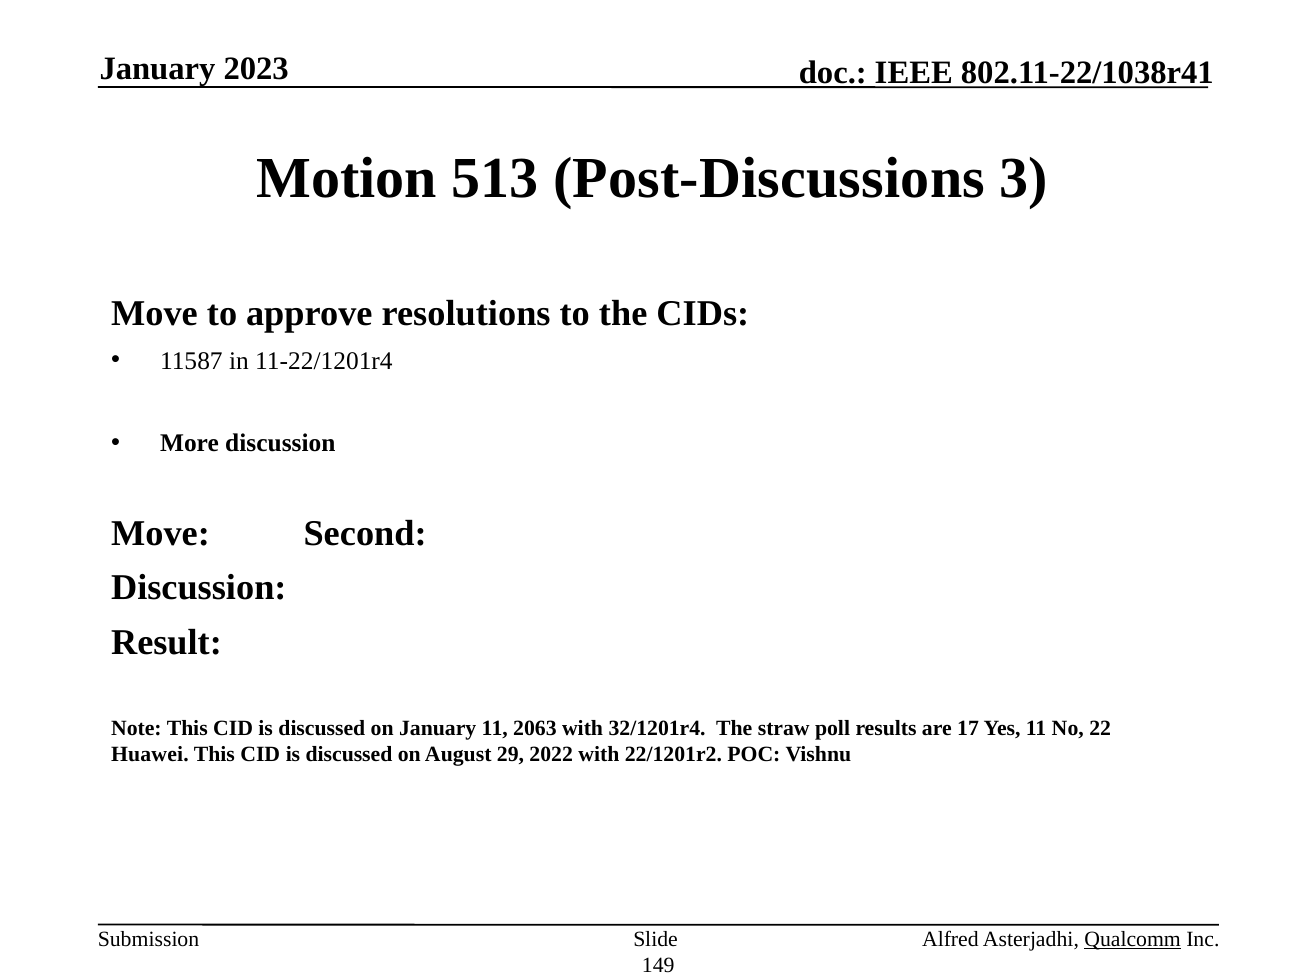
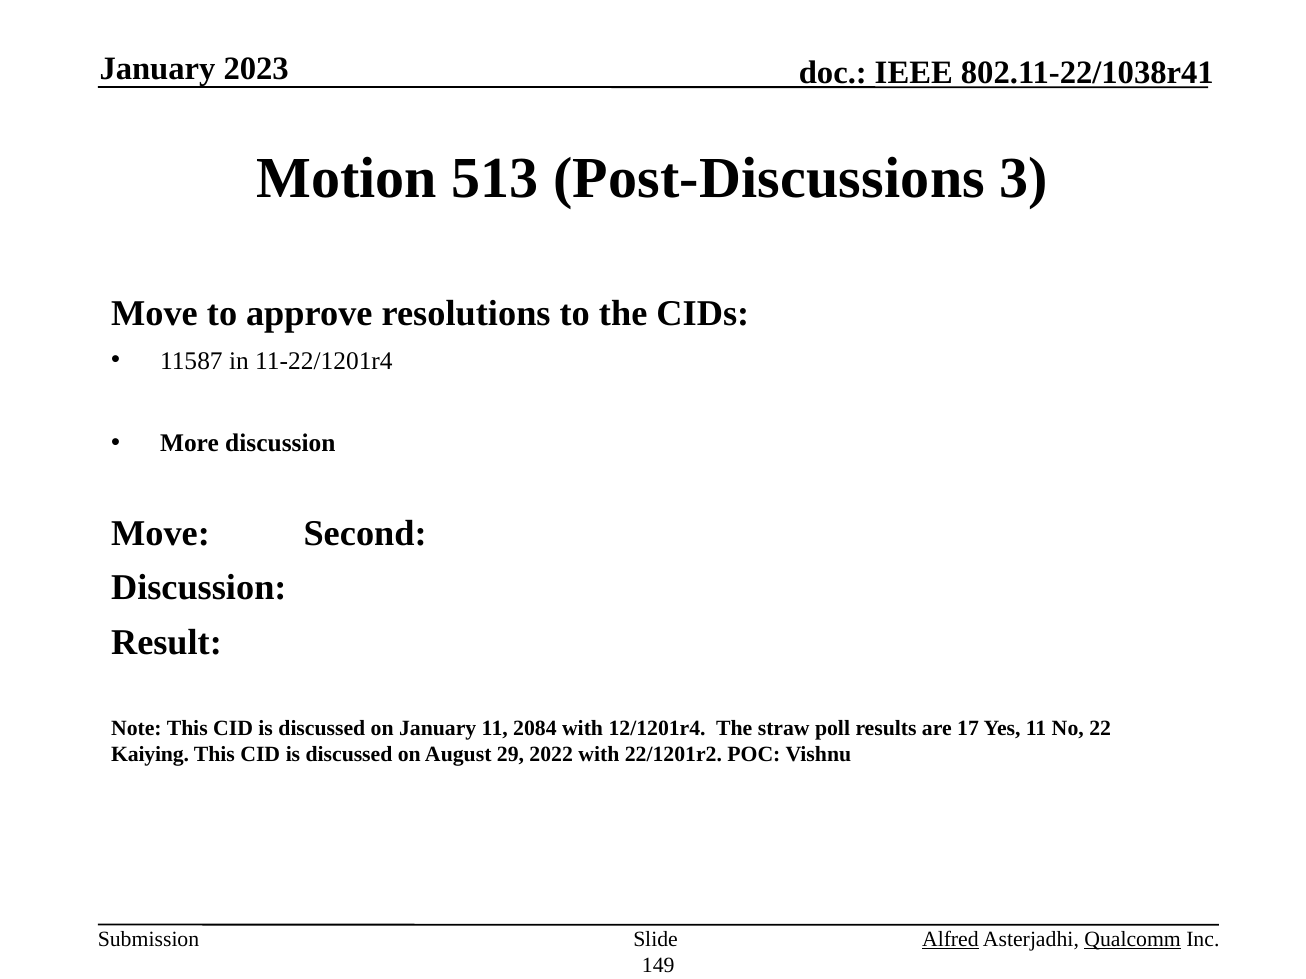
2063: 2063 -> 2084 (535, 729)
32/1201r4: 32/1201r4 -> 12/1201r4 (657, 729)
Huawei: Huawei -> Kaiying (150, 755)
Alfred underline: none -> present (950, 939)
